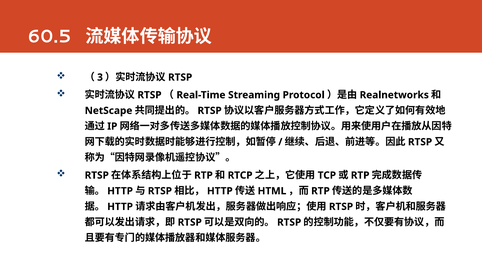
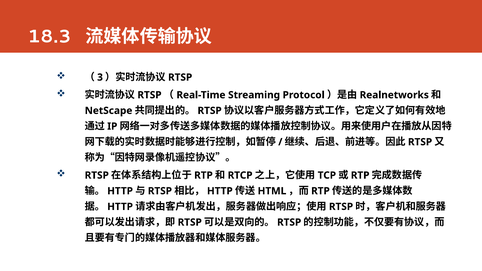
60.5: 60.5 -> 18.3 (49, 36)
